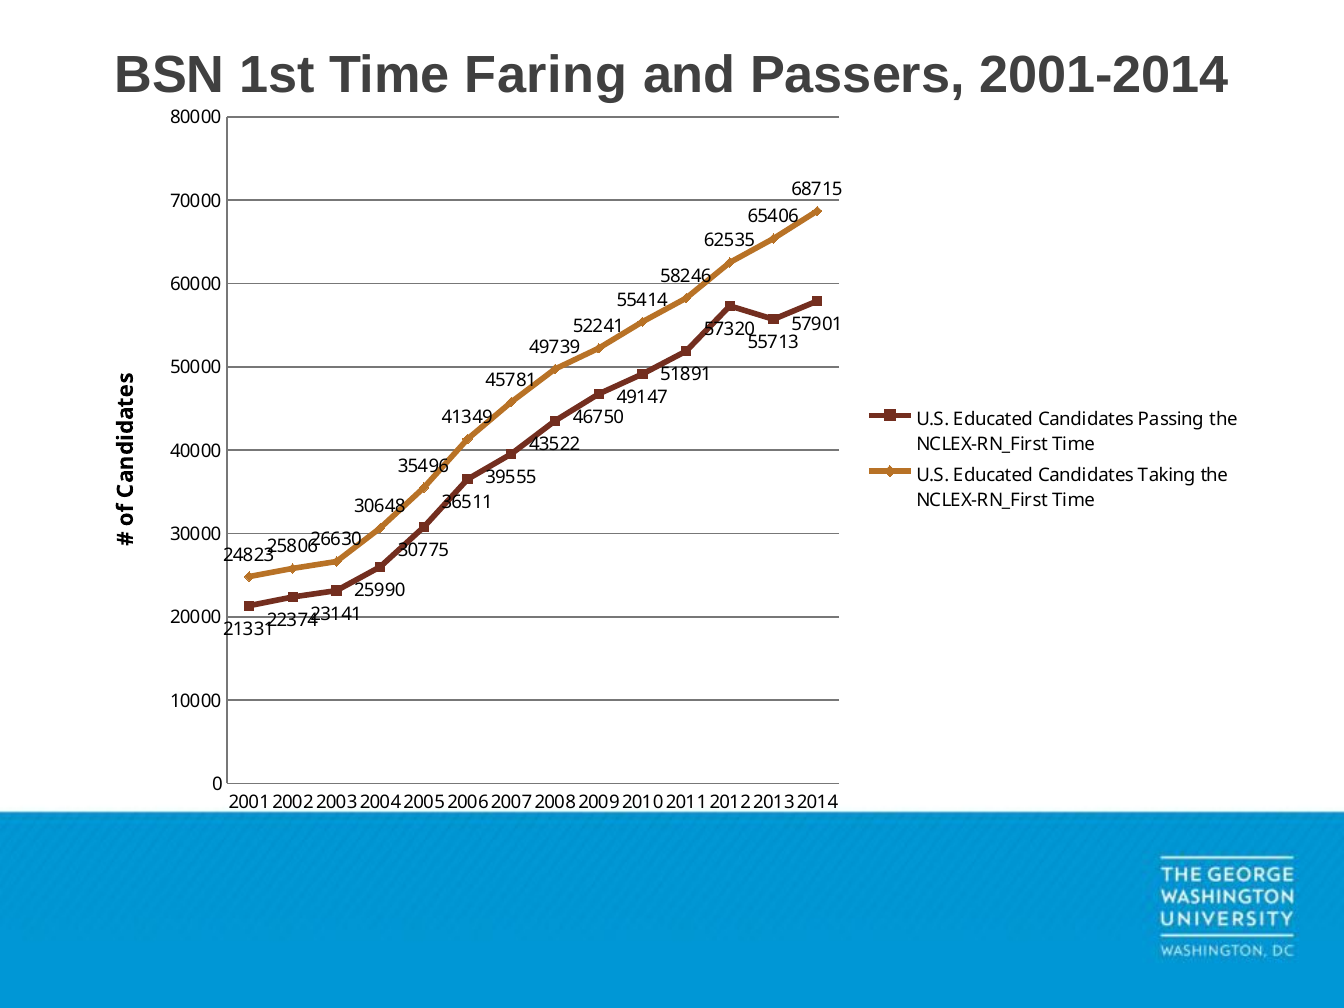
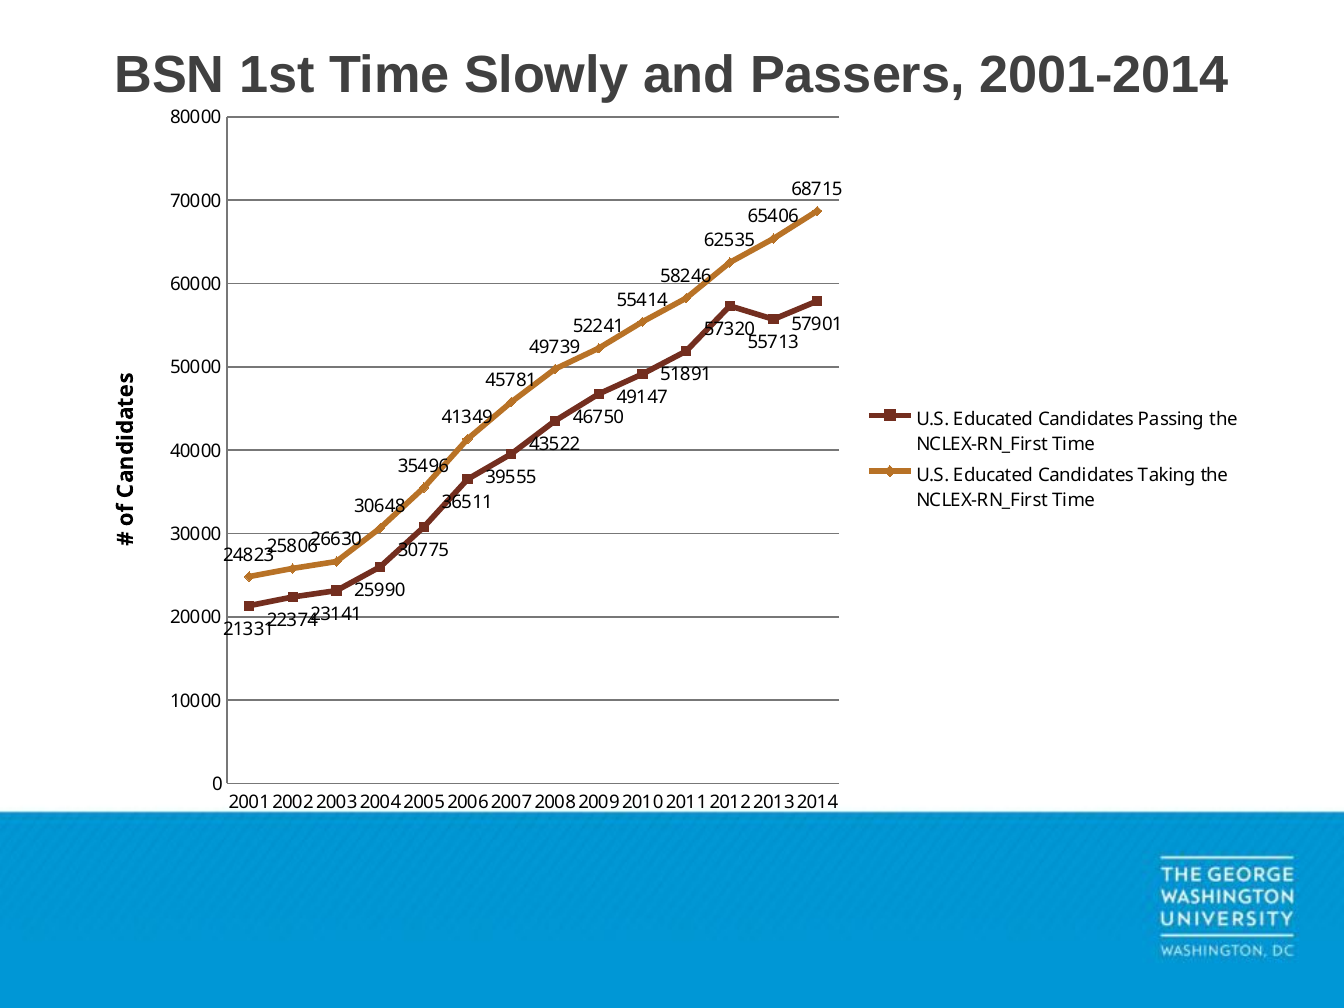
Faring: Faring -> Slowly (546, 75)
